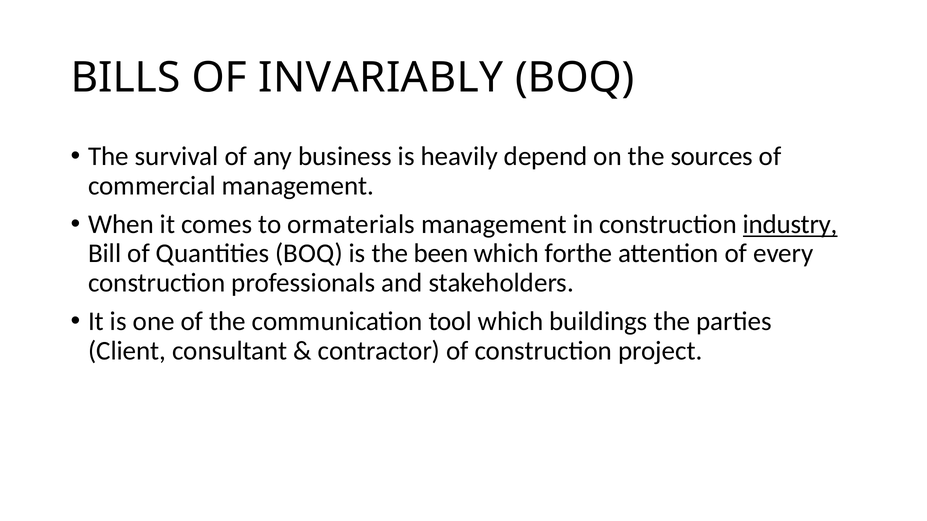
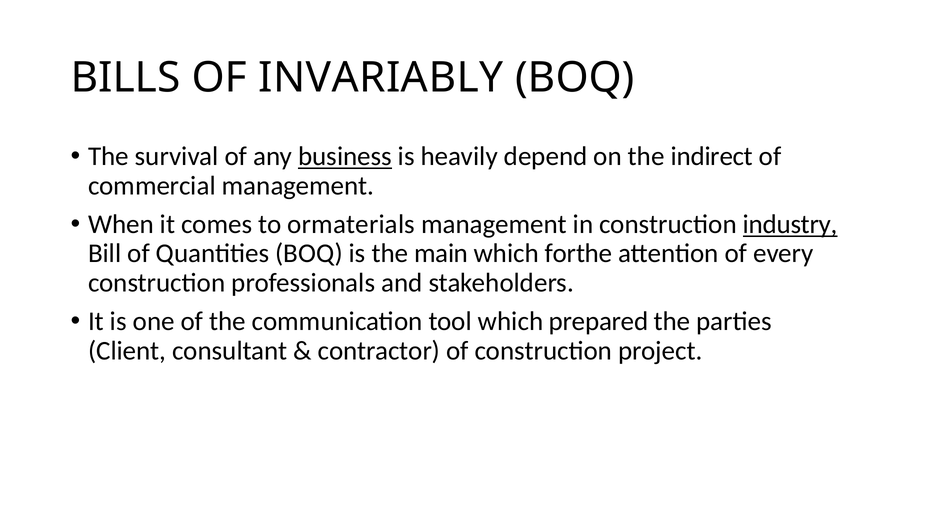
business underline: none -> present (345, 157)
sources: sources -> indirect (712, 157)
been: been -> main (441, 254)
buildings: buildings -> prepared (599, 322)
